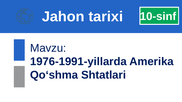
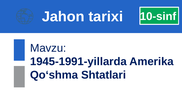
1976-1991-yillarda: 1976-1991-yillarda -> 1945-1991-yillarda (78, 62)
